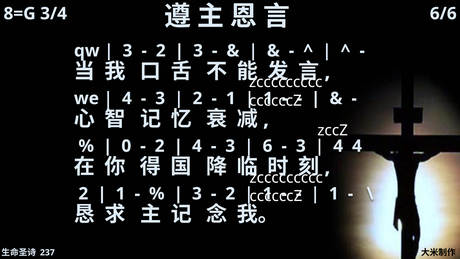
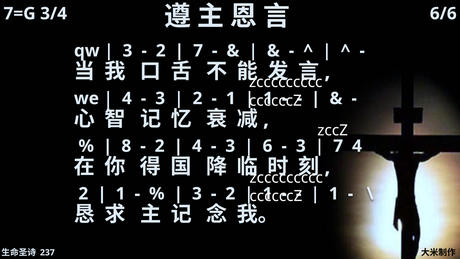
8=G: 8=G -> 7=G (20, 14)
3: 3 -> 7 (198, 51)
0: 0 -> 8 (126, 146)
4: 4 -> 7 (338, 146)
